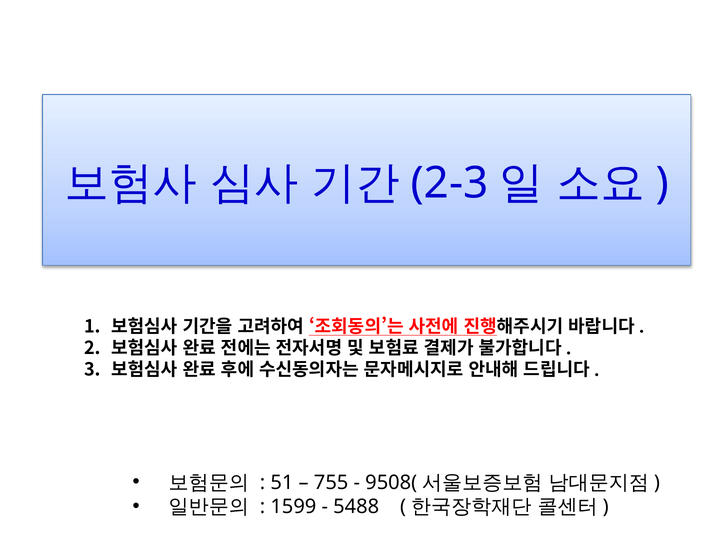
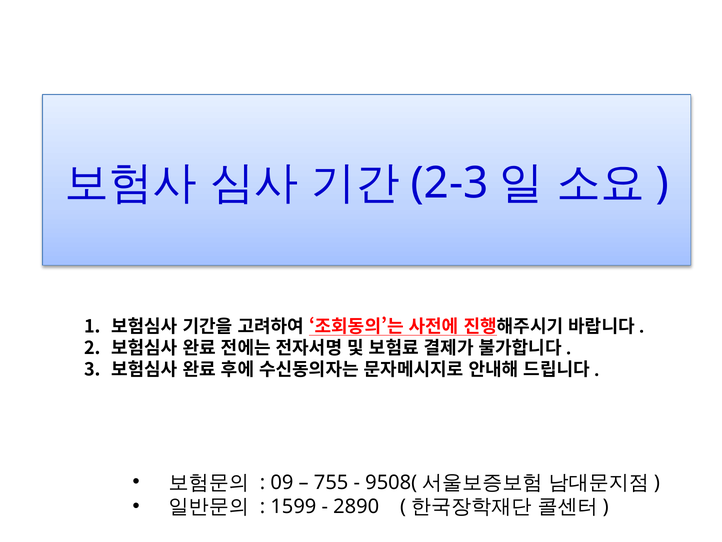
51: 51 -> 09 (282, 482)
5488: 5488 -> 2890 (356, 506)
